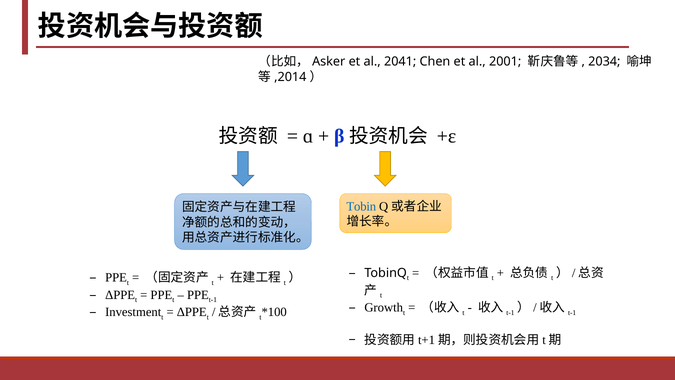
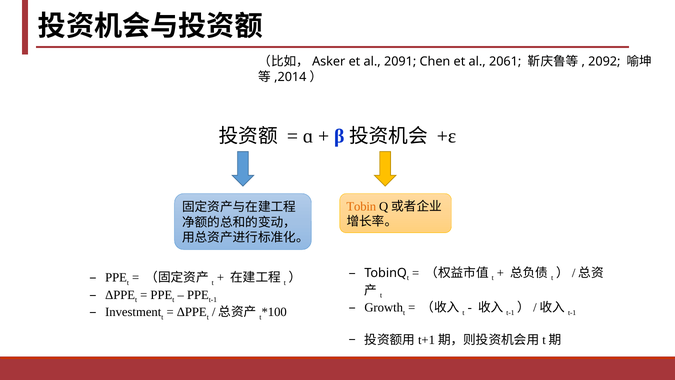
2041: 2041 -> 2091 (400, 62)
2001: 2001 -> 2061 (505, 62)
2034: 2034 -> 2092 (604, 62)
Tobin colour: blue -> orange (361, 206)
